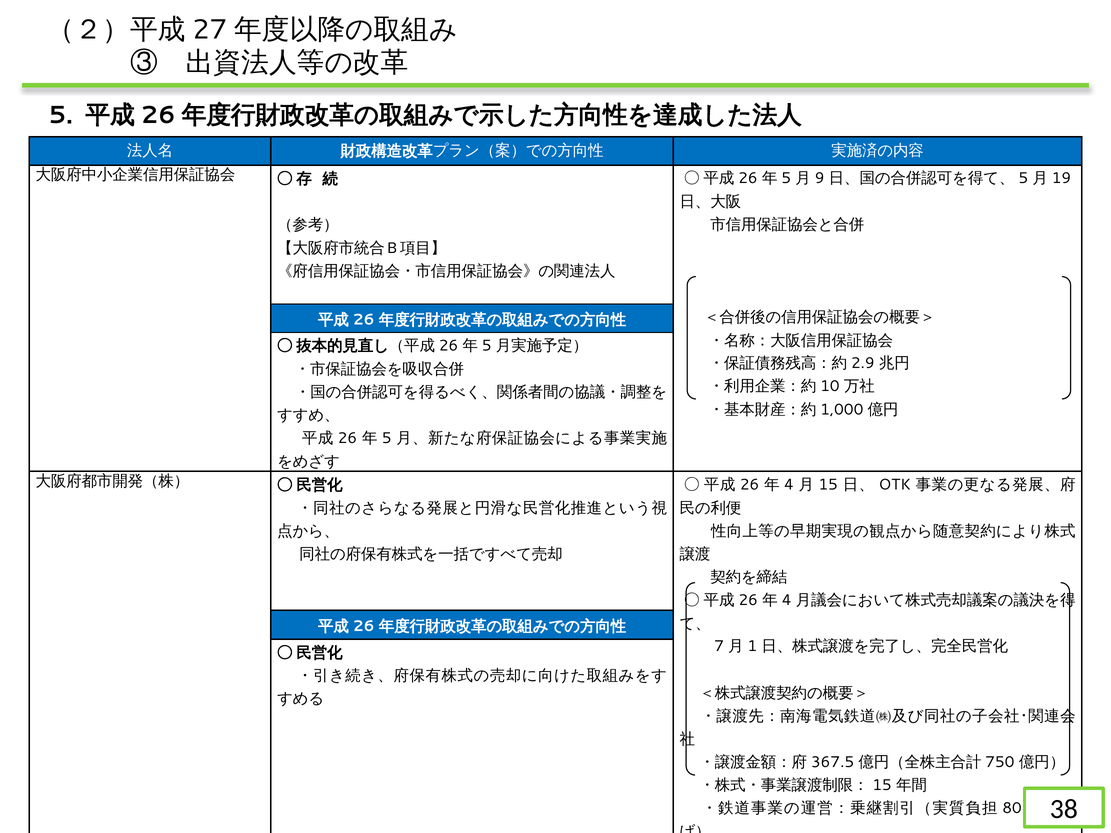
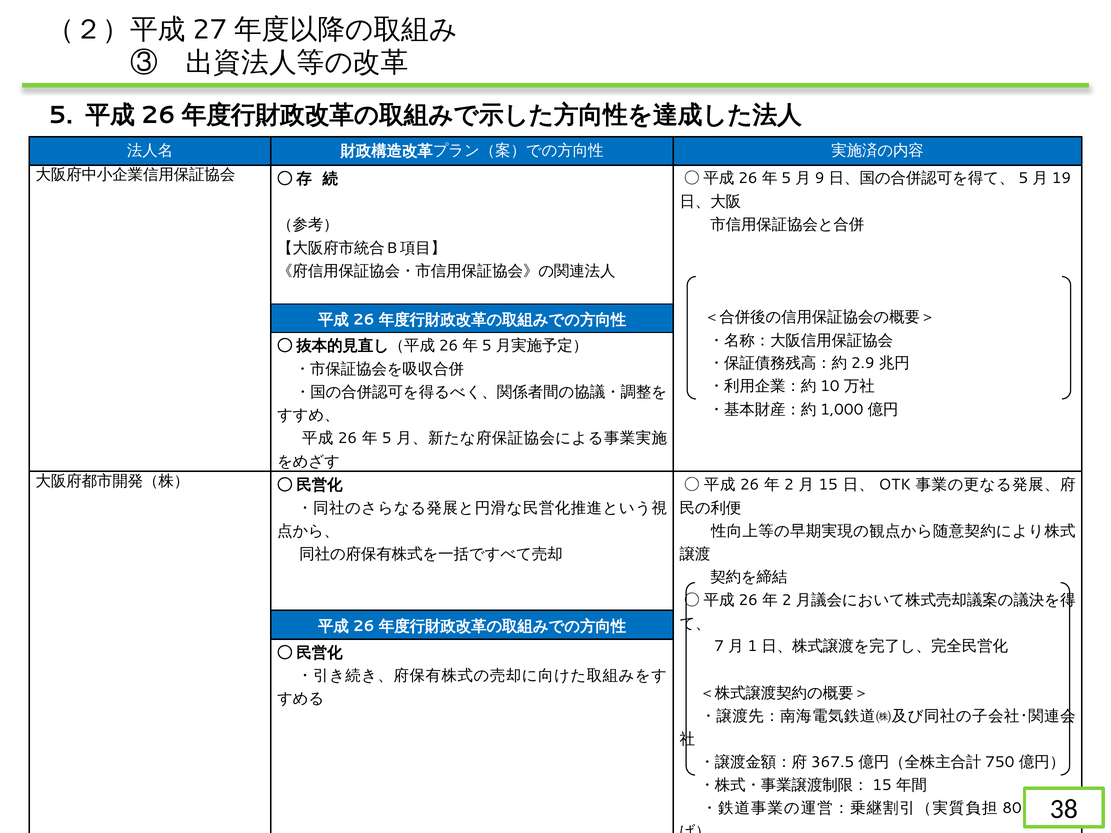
4: 4 -> 2 (789, 485)
4: 4 -> 2 (787, 600)
